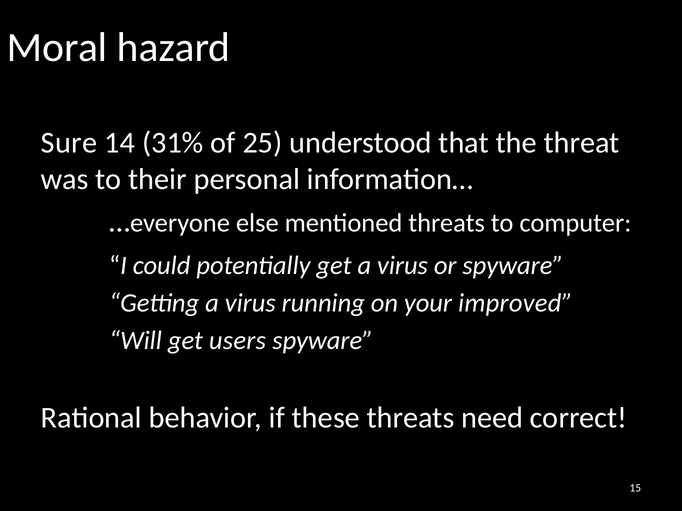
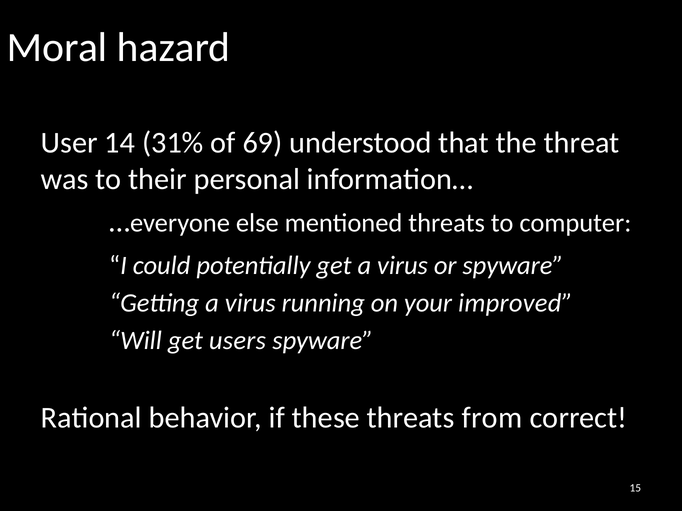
Sure: Sure -> User (69, 143)
25: 25 -> 69 (263, 143)
need: need -> from (492, 418)
